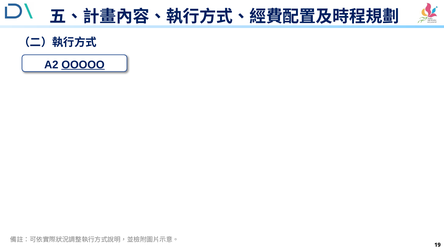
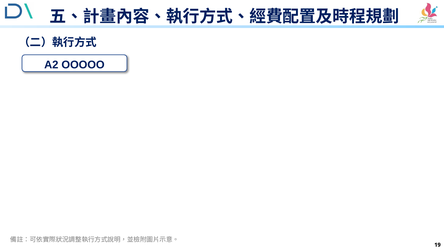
OOOOO underline: present -> none (83, 65)
